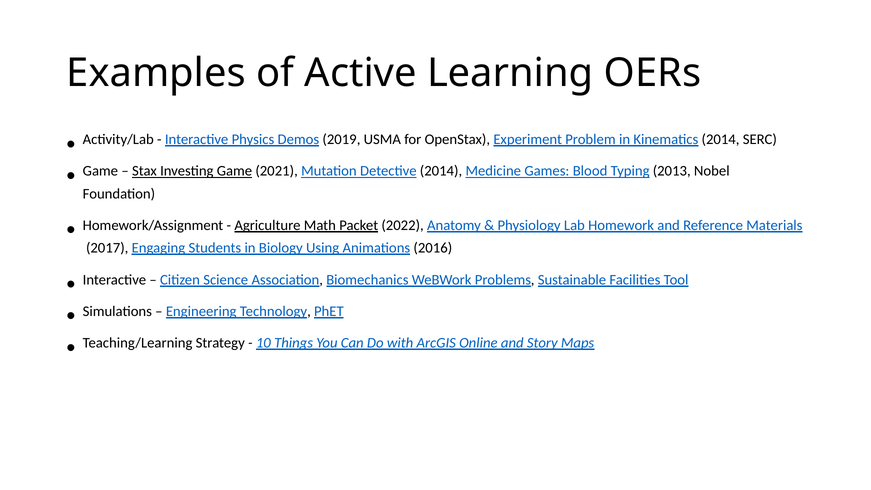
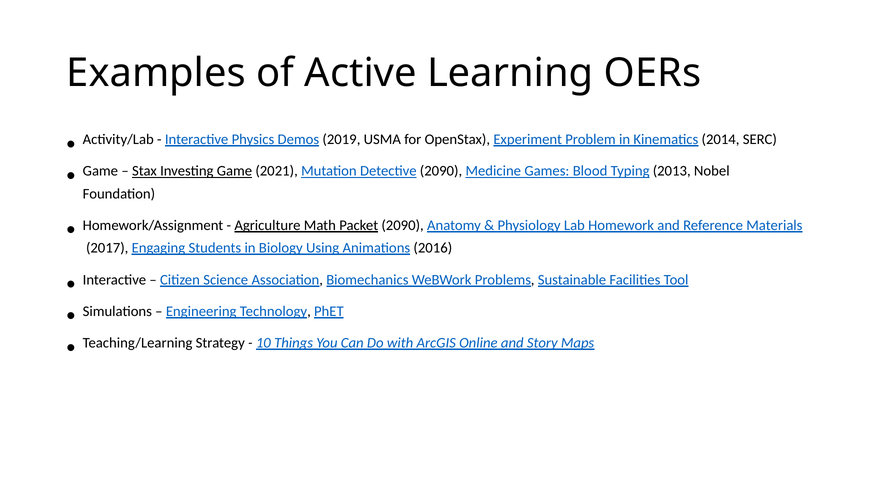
Detective 2014: 2014 -> 2090 (441, 171)
Packet 2022: 2022 -> 2090 (403, 225)
